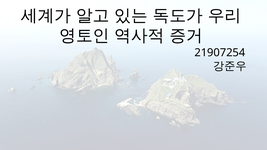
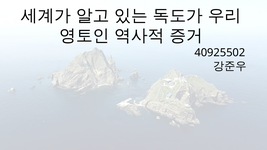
21907254: 21907254 -> 40925502 (220, 53)
